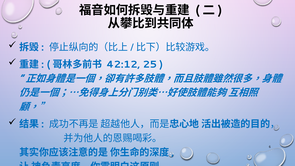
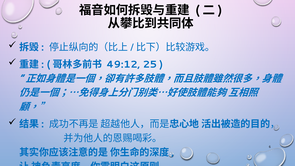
42:12: 42:12 -> 49:12 (123, 64)
